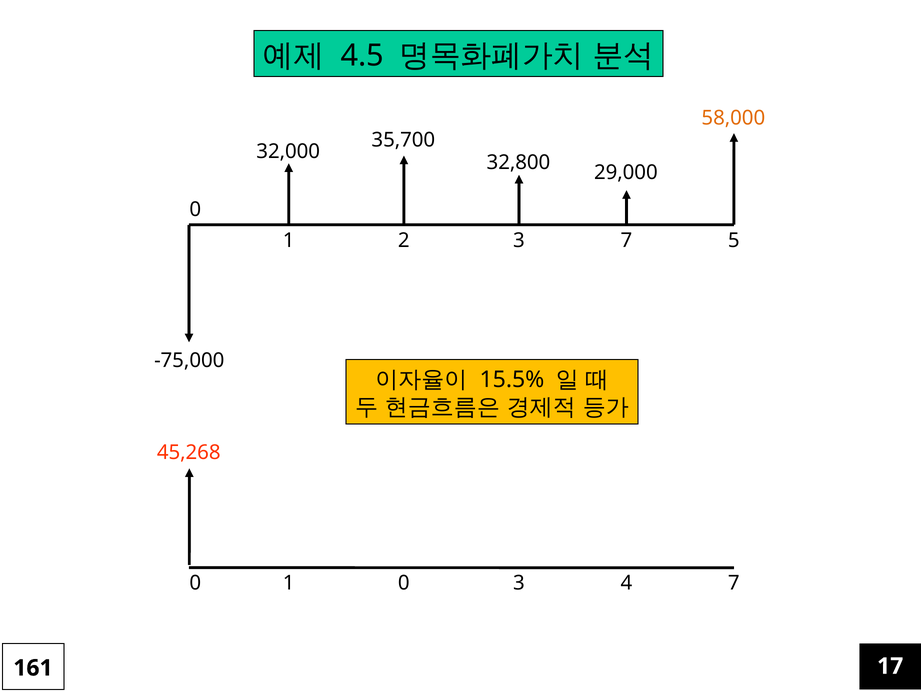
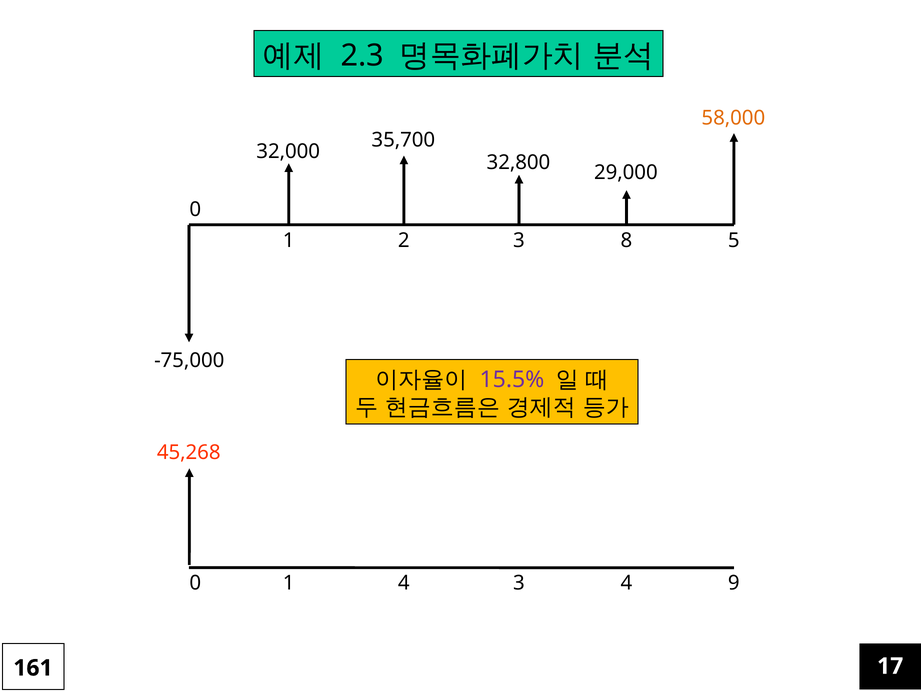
4.5: 4.5 -> 2.3 (362, 56)
3 7: 7 -> 8 (626, 240)
15.5% colour: black -> purple (512, 380)
1 0: 0 -> 4 (404, 583)
4 7: 7 -> 9 (734, 583)
